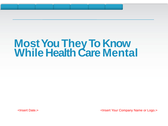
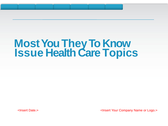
While: While -> Issue (29, 53)
Mental: Mental -> Topics (120, 53)
